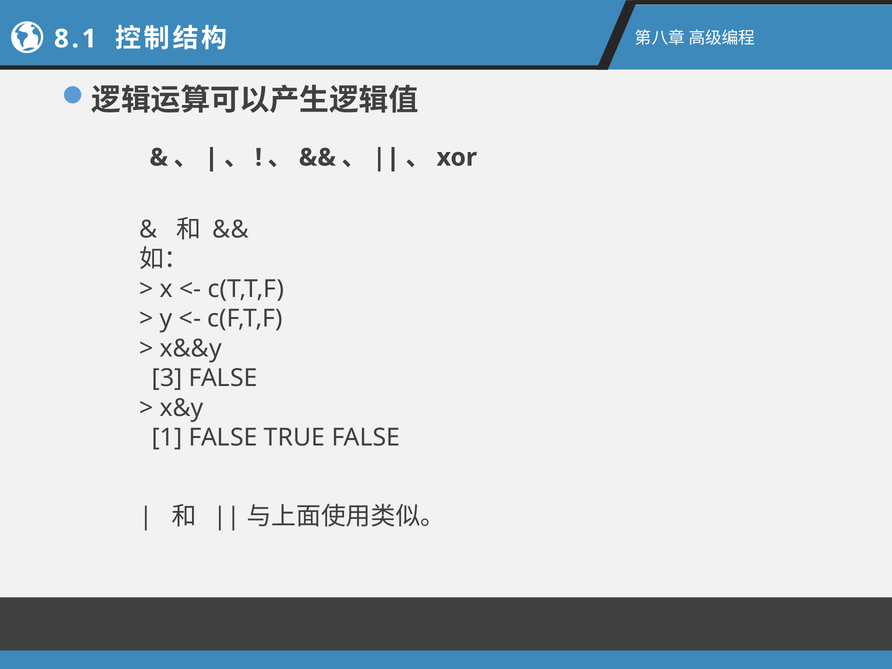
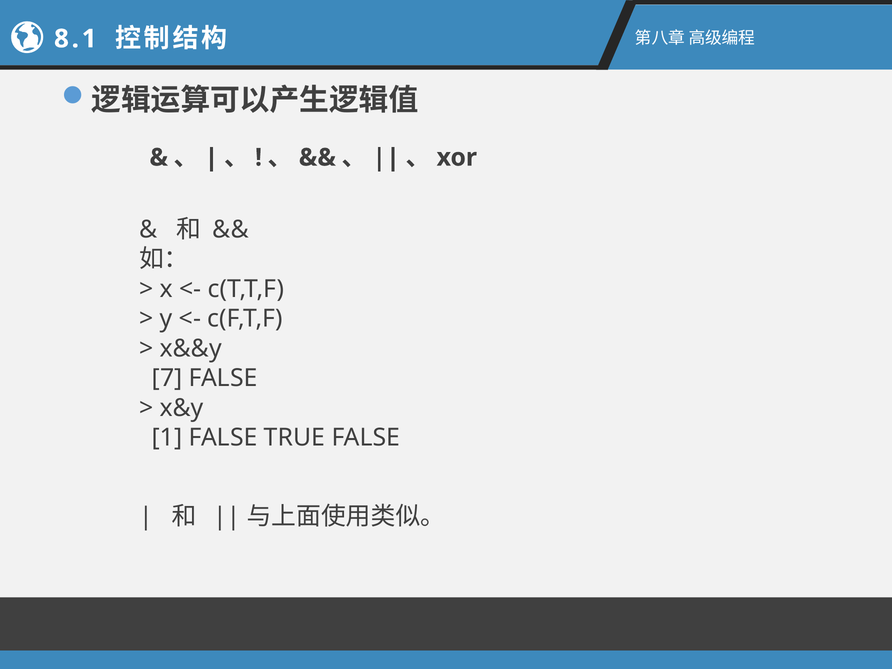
3: 3 -> 7 (167, 378)
